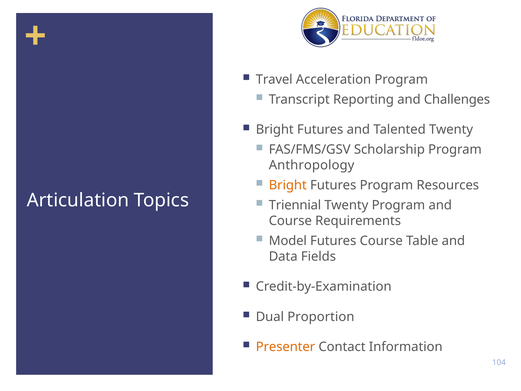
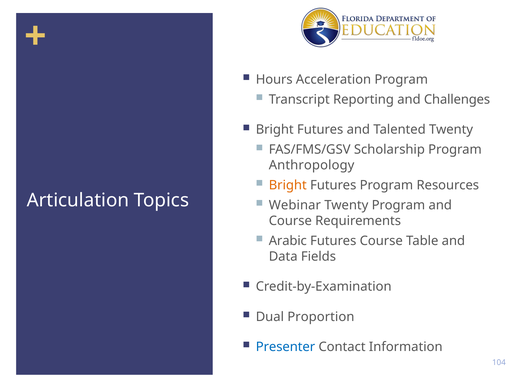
Travel: Travel -> Hours (274, 79)
Triennial: Triennial -> Webinar (295, 205)
Model: Model -> Arabic (288, 241)
Presenter colour: orange -> blue (285, 347)
